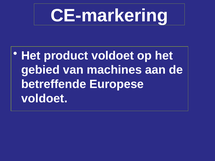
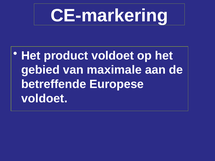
machines: machines -> maximale (114, 70)
